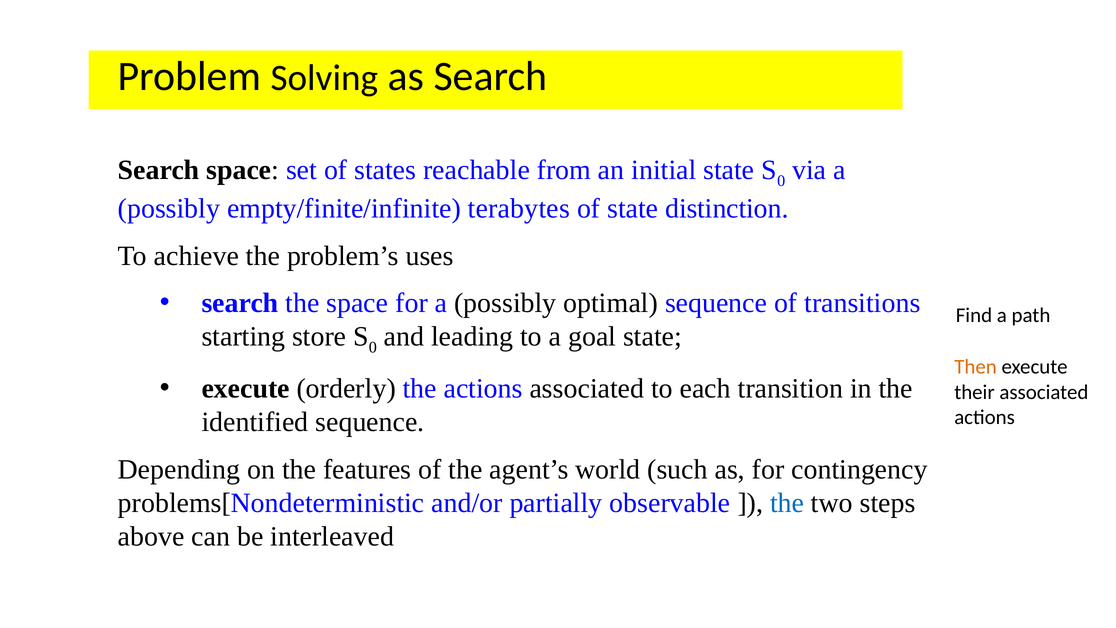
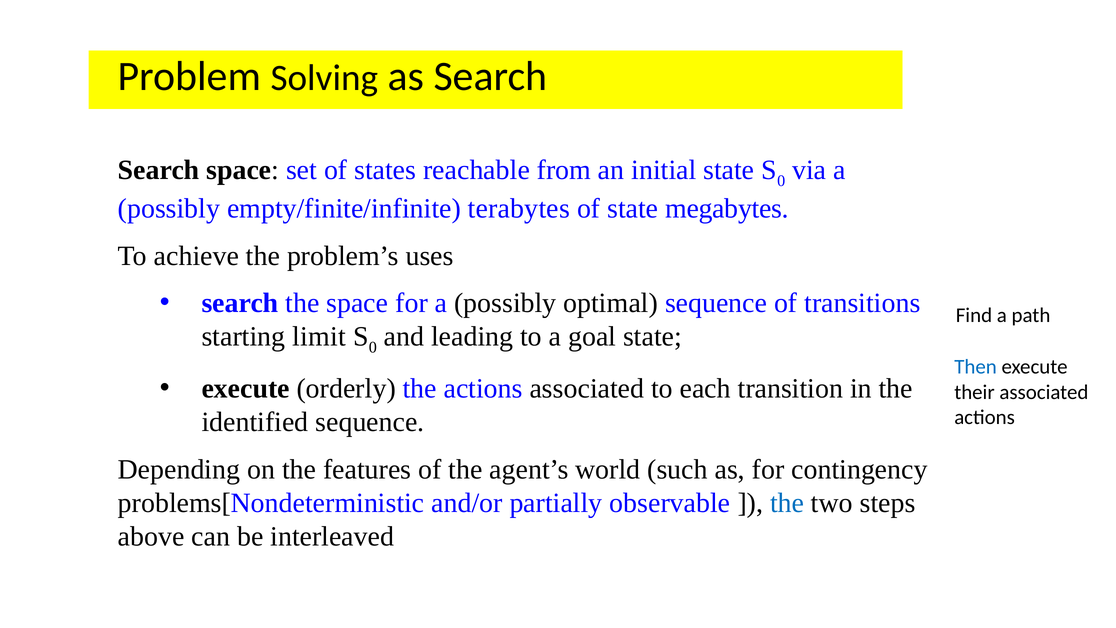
distinction: distinction -> megabytes (727, 208)
store: store -> limit (319, 337)
Then colour: orange -> blue (976, 367)
